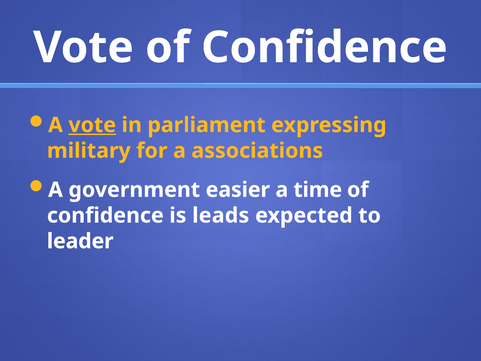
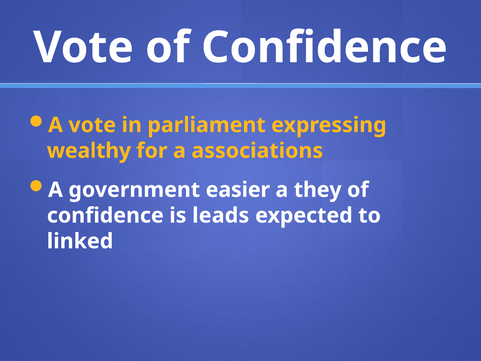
vote underline: present -> none (92, 125)
military: military -> wealthy (89, 151)
time: time -> they (318, 190)
leader: leader -> linked (80, 241)
